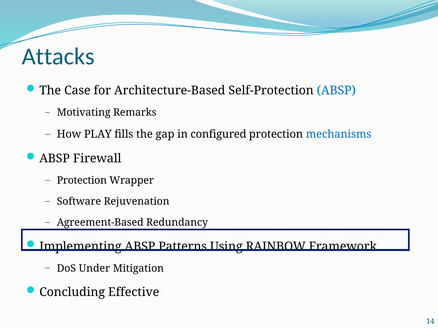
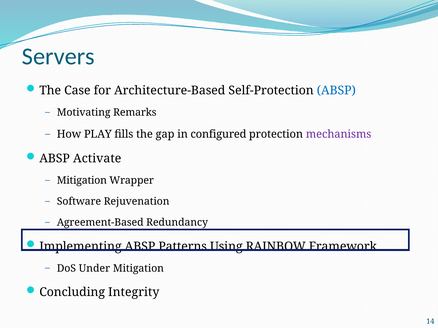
Attacks: Attacks -> Servers (58, 56)
mechanisms colour: blue -> purple (339, 135)
Firewall: Firewall -> Activate (97, 159)
Protection: Protection -> Mitigation (82, 181)
Effective: Effective -> Integrity (134, 293)
